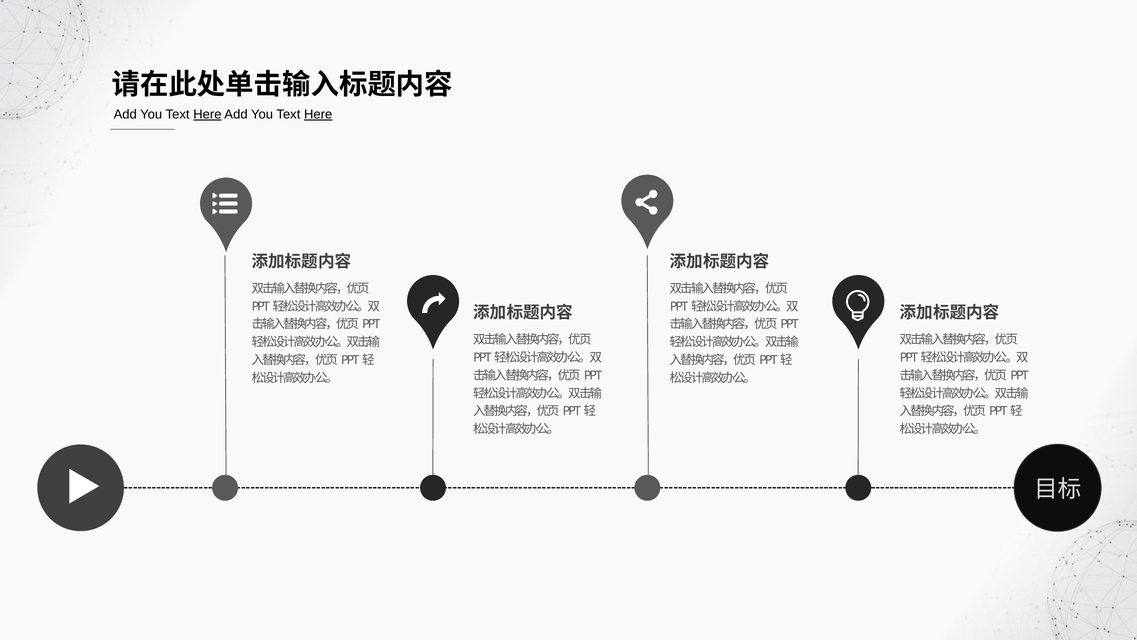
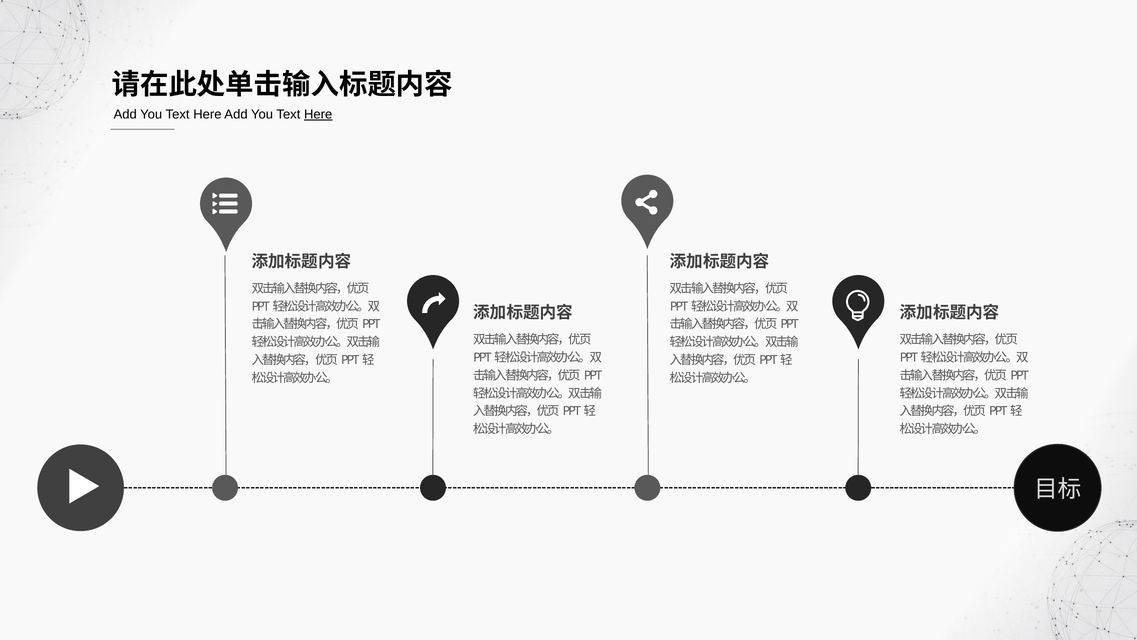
Here underline: present -> none (207, 114)
